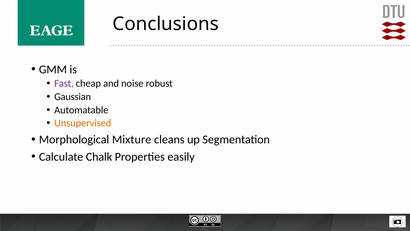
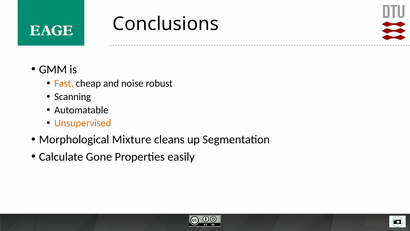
Fast colour: purple -> orange (64, 83)
Gaussian: Gaussian -> Scanning (73, 97)
Chalk: Chalk -> Gone (99, 156)
